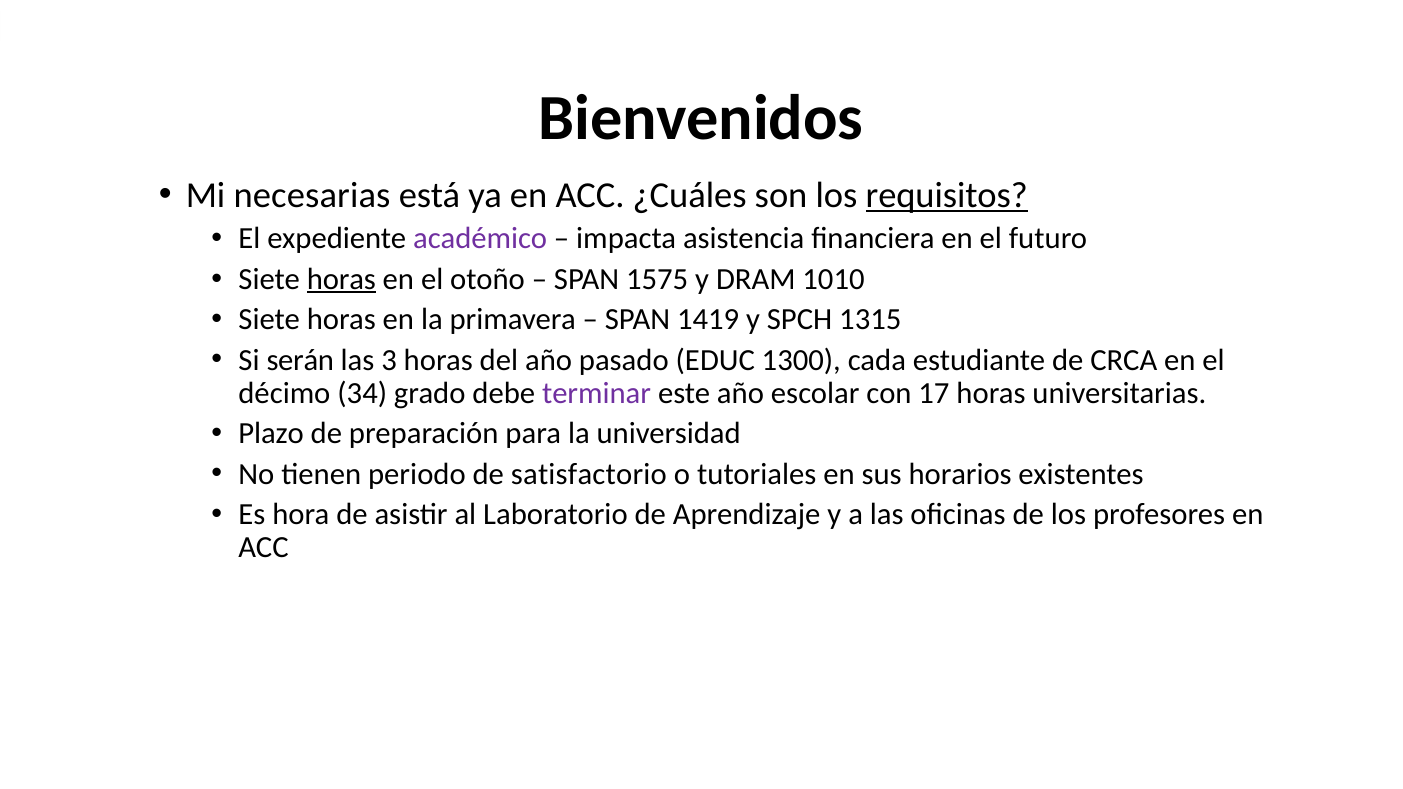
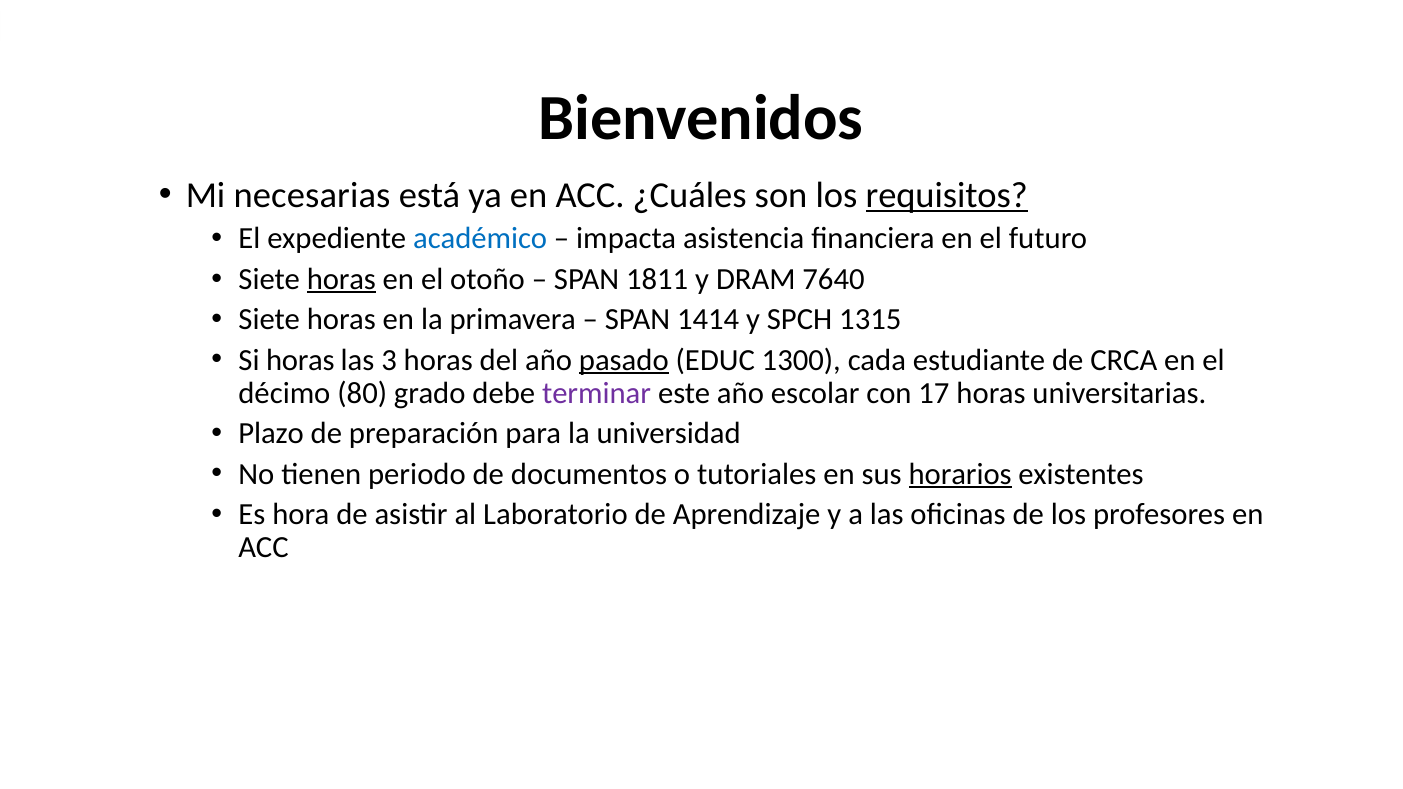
académico colour: purple -> blue (480, 239)
1575: 1575 -> 1811 (657, 279)
1010: 1010 -> 7640 (834, 279)
1419: 1419 -> 1414 (708, 320)
Si serán: serán -> horas (300, 360)
pasado underline: none -> present (624, 360)
34: 34 -> 80 (362, 393)
satisfactorio: satisfactorio -> documentos (589, 474)
horarios underline: none -> present (960, 474)
